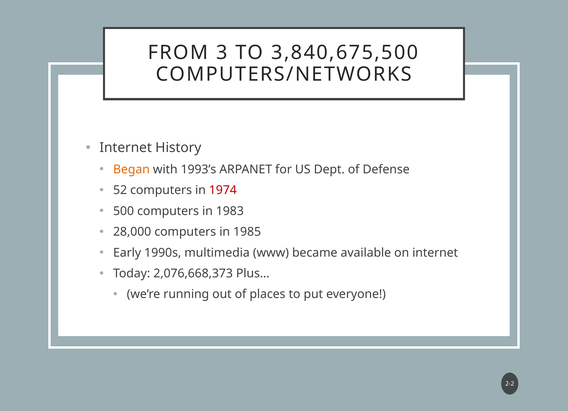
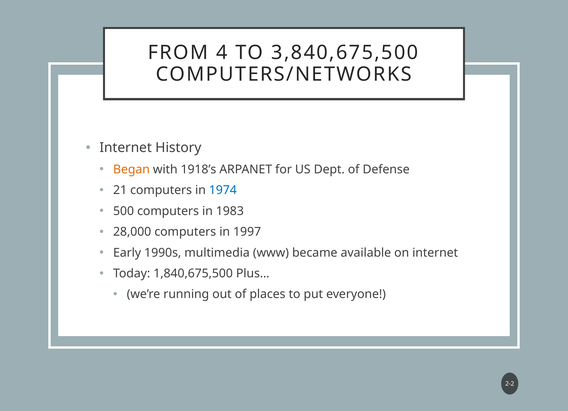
3: 3 -> 4 (222, 53)
1993’s: 1993’s -> 1918’s (198, 169)
52: 52 -> 21 (120, 190)
1974 colour: red -> blue (223, 190)
1985: 1985 -> 1997 (247, 231)
2,076,668,373: 2,076,668,373 -> 1,840,675,500 (193, 273)
